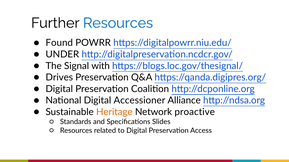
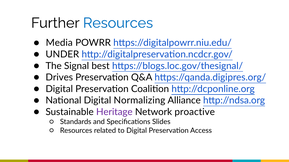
Found: Found -> Media (59, 43)
with: with -> best (101, 66)
Accessioner: Accessioner -> Normalizing (139, 101)
Heritage colour: orange -> purple (114, 112)
